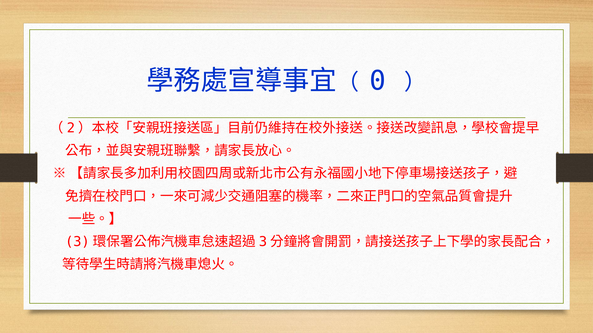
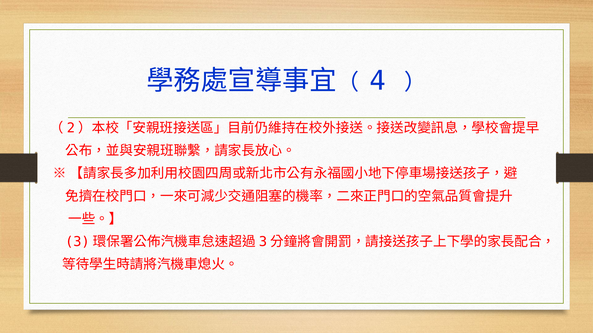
0: 0 -> 4 (378, 81)
